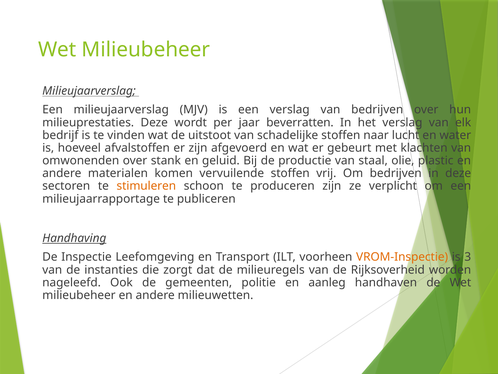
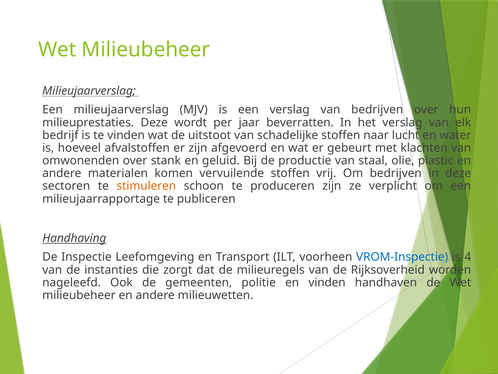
VROM-Inspectie colour: orange -> blue (402, 257)
3: 3 -> 4 (468, 257)
en aanleg: aanleg -> vinden (327, 282)
